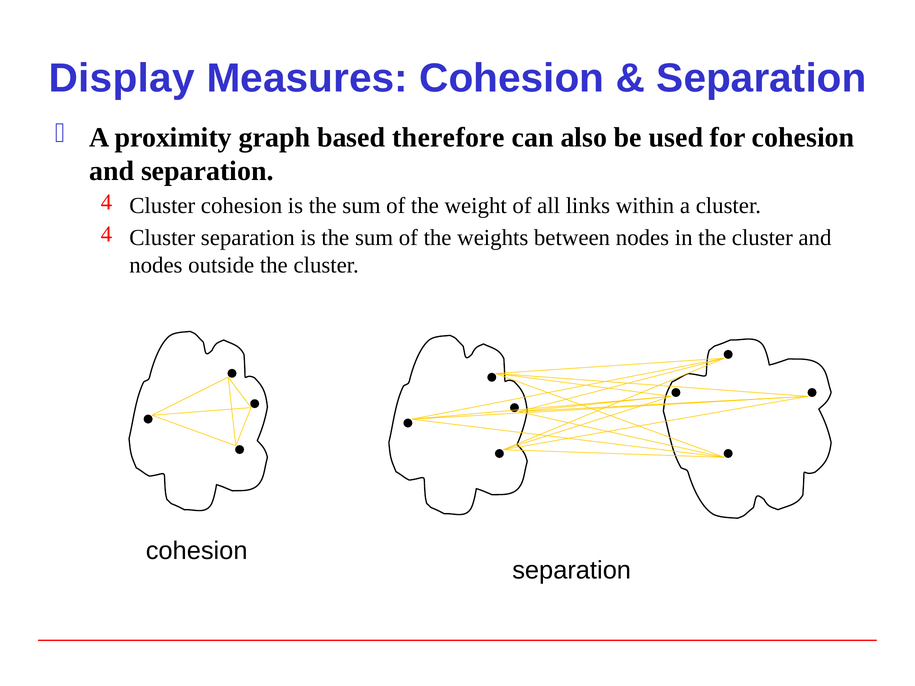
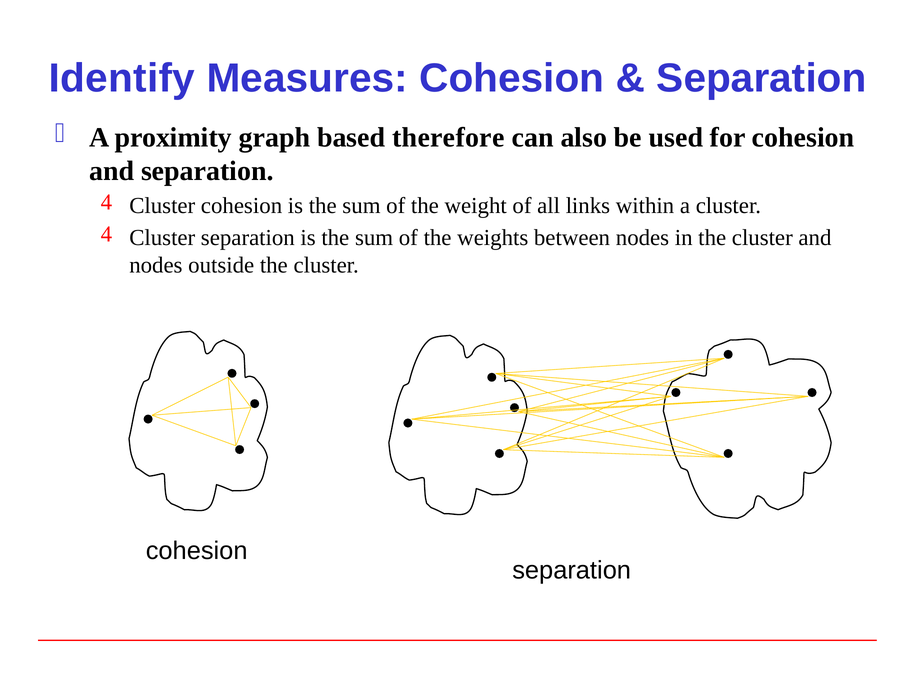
Display: Display -> Identify (122, 78)
